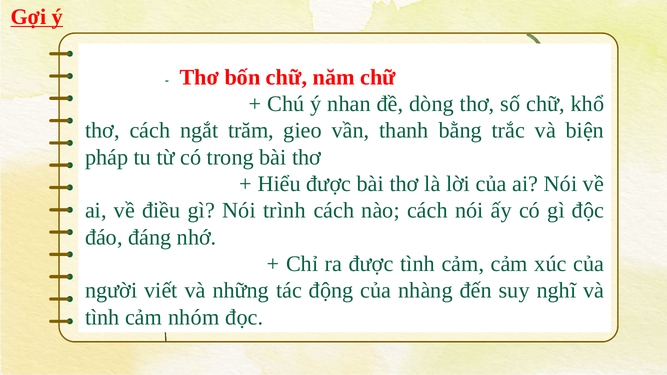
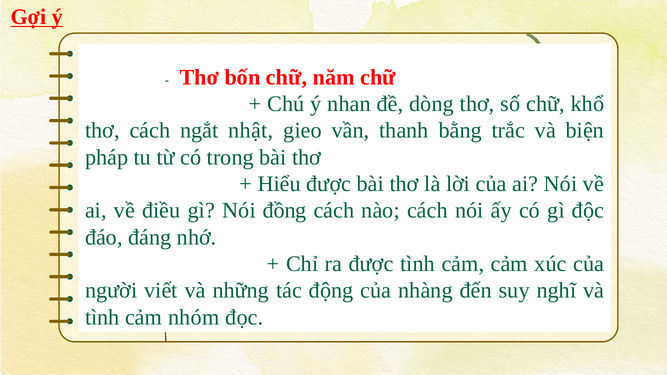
trăm: trăm -> nhật (251, 131)
trình: trình -> đồng (285, 211)
